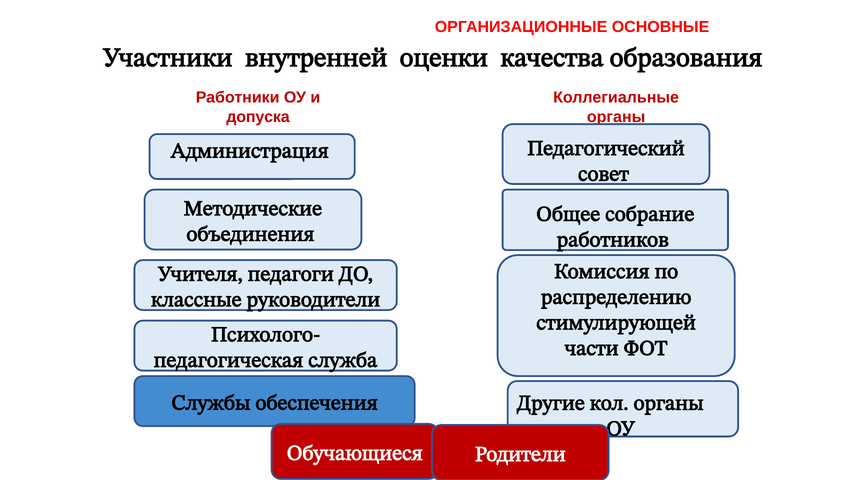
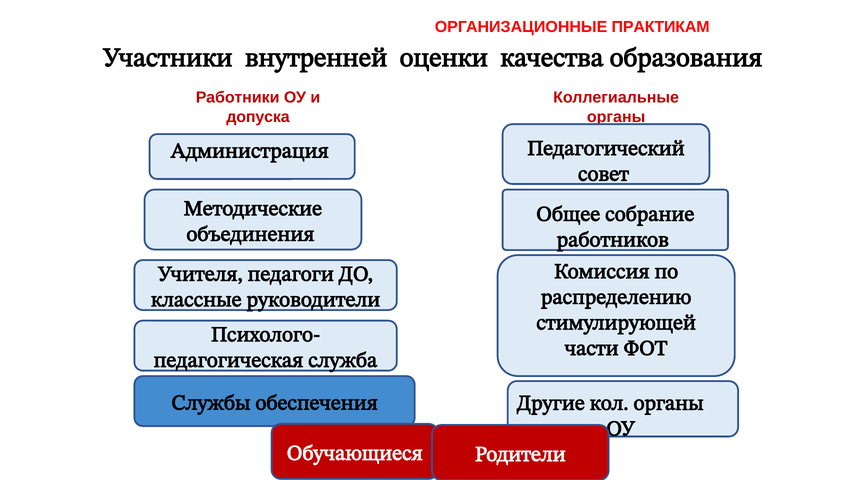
ОСНОВНЫЕ: ОСНОВНЫЕ -> ПРАКТИКАМ (661, 27)
